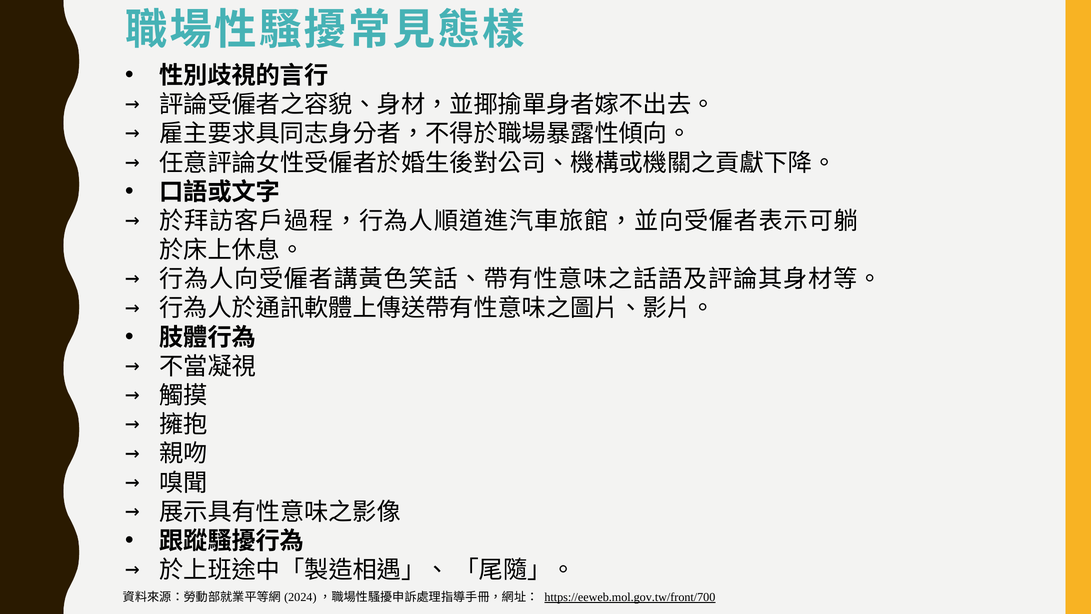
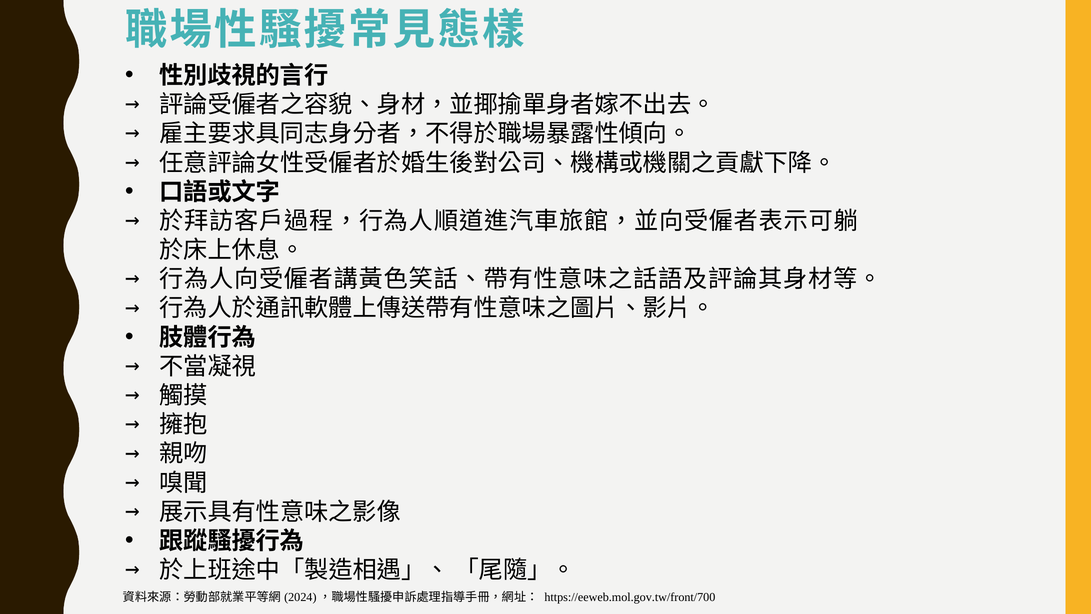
https://eeweb.mol.gov.tw/front/700 underline: present -> none (630, 597)
